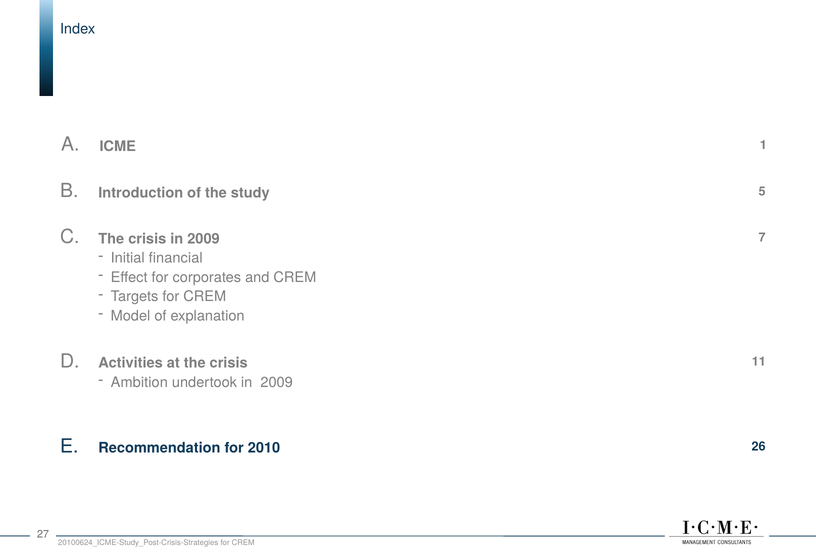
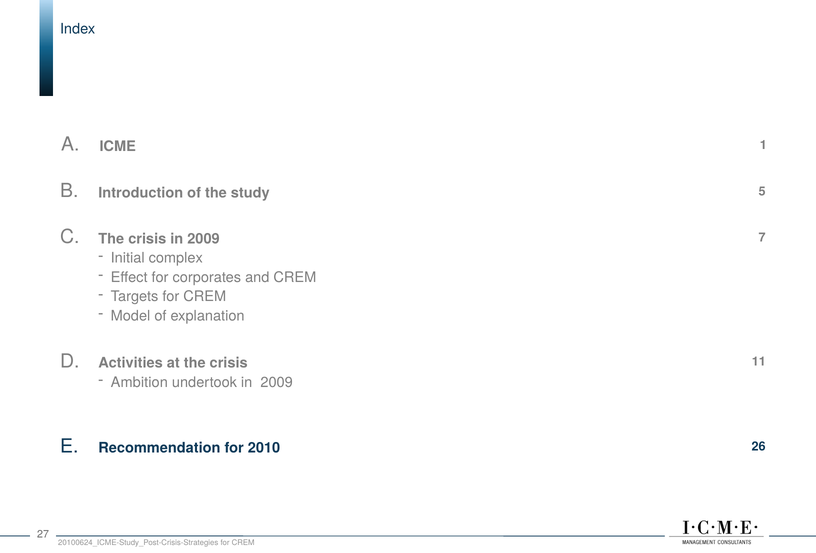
financial: financial -> complex (176, 259)
